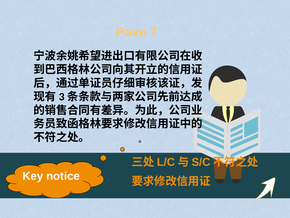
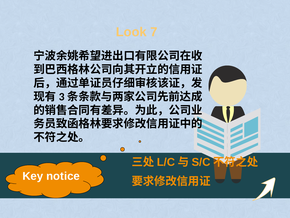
Pave: Pave -> Look (131, 32)
